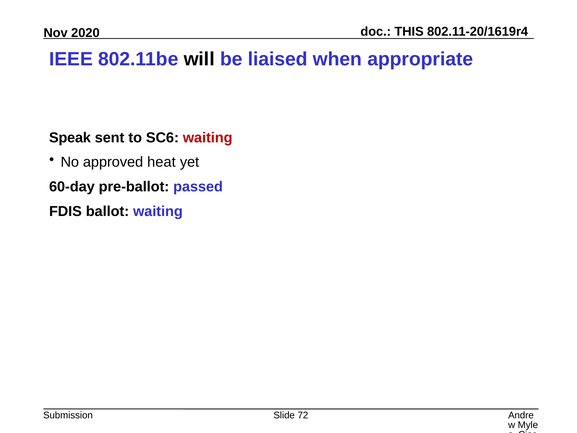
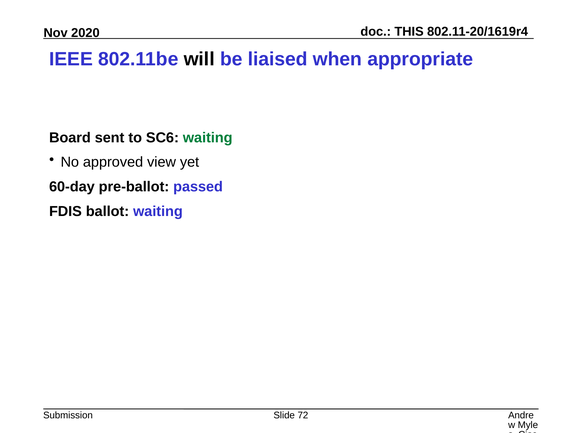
Speak: Speak -> Board (70, 138)
waiting colour: red -> green (208, 138)
heat: heat -> view (162, 162)
